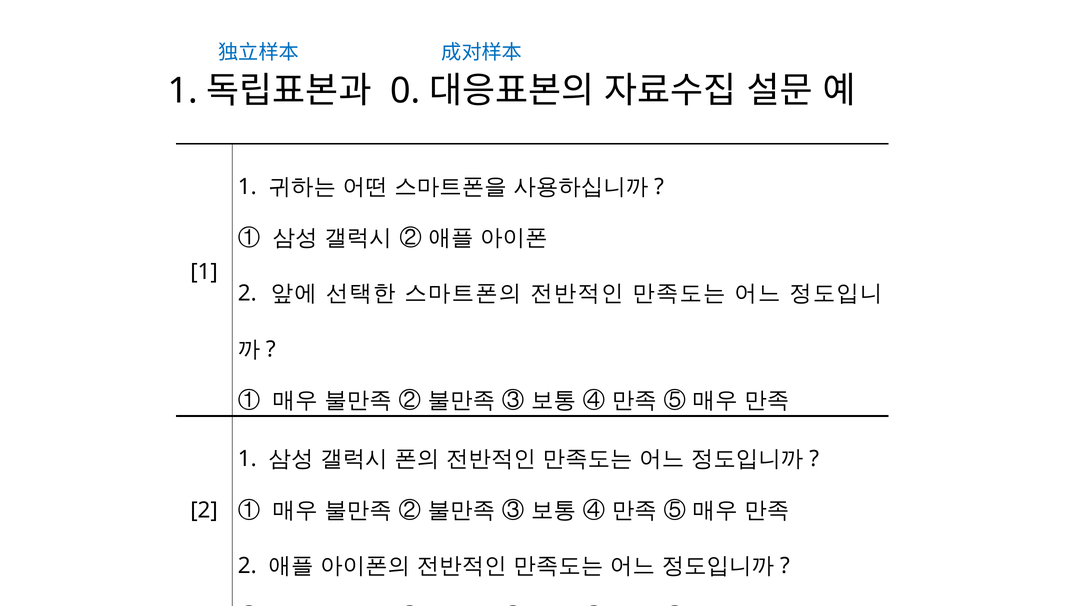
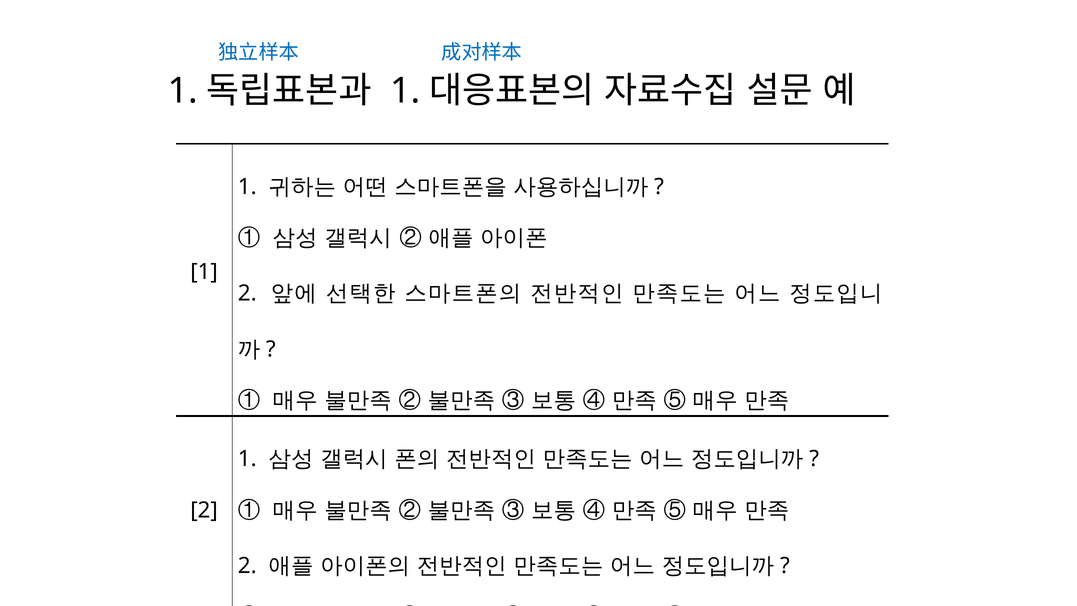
0: 0 -> 1 (405, 91)
